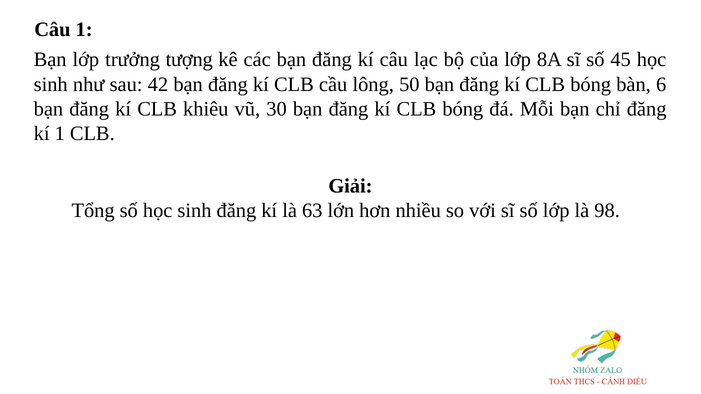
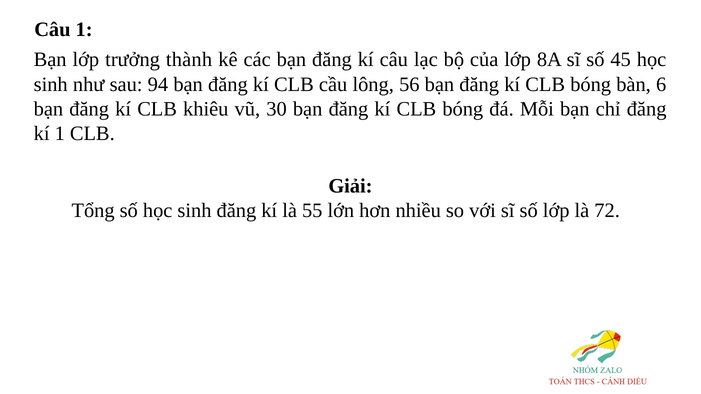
tượng: tượng -> thành (189, 60)
42: 42 -> 94 (158, 84)
50: 50 -> 56 (409, 84)
63: 63 -> 55 (312, 211)
98: 98 -> 72 (607, 211)
